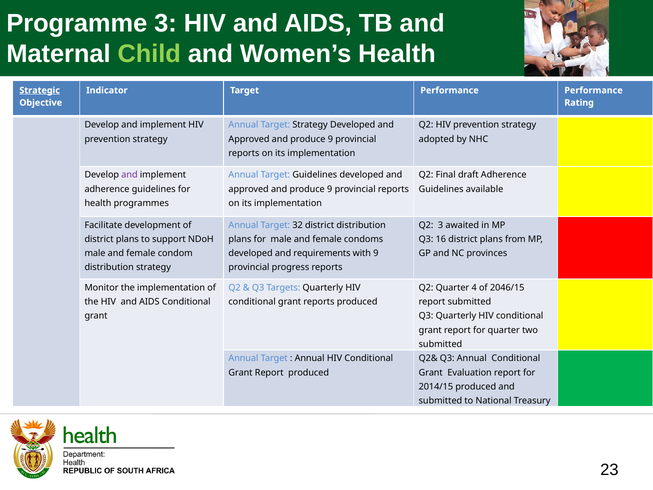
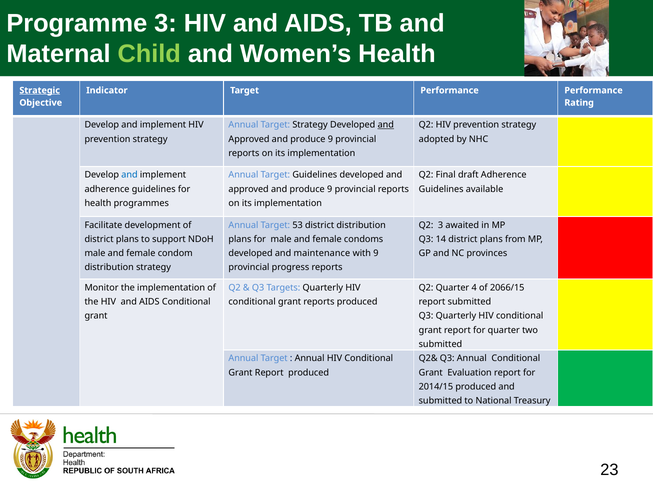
and underline: none -> present (386, 125)
and colour: purple -> blue (129, 175)
32: 32 -> 53 (298, 225)
16: 16 -> 14 (441, 239)
requirements: requirements -> maintenance (322, 253)
2046/15: 2046/15 -> 2066/15 (507, 287)
